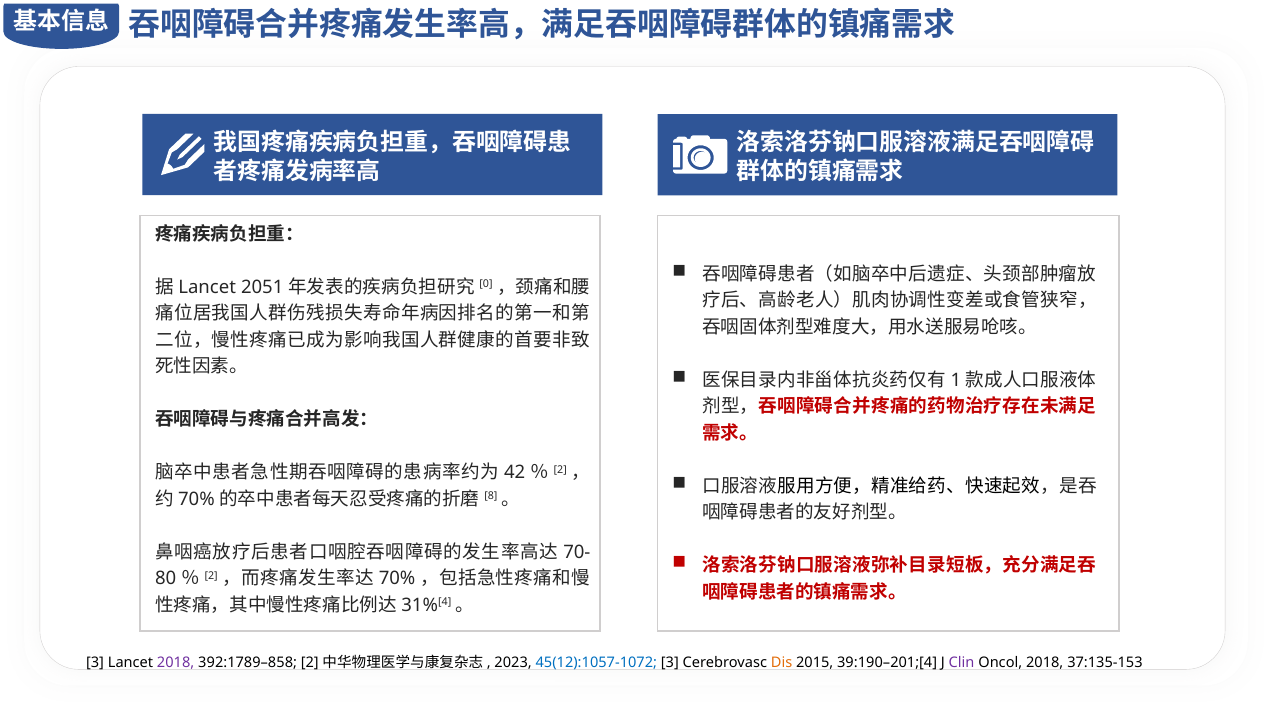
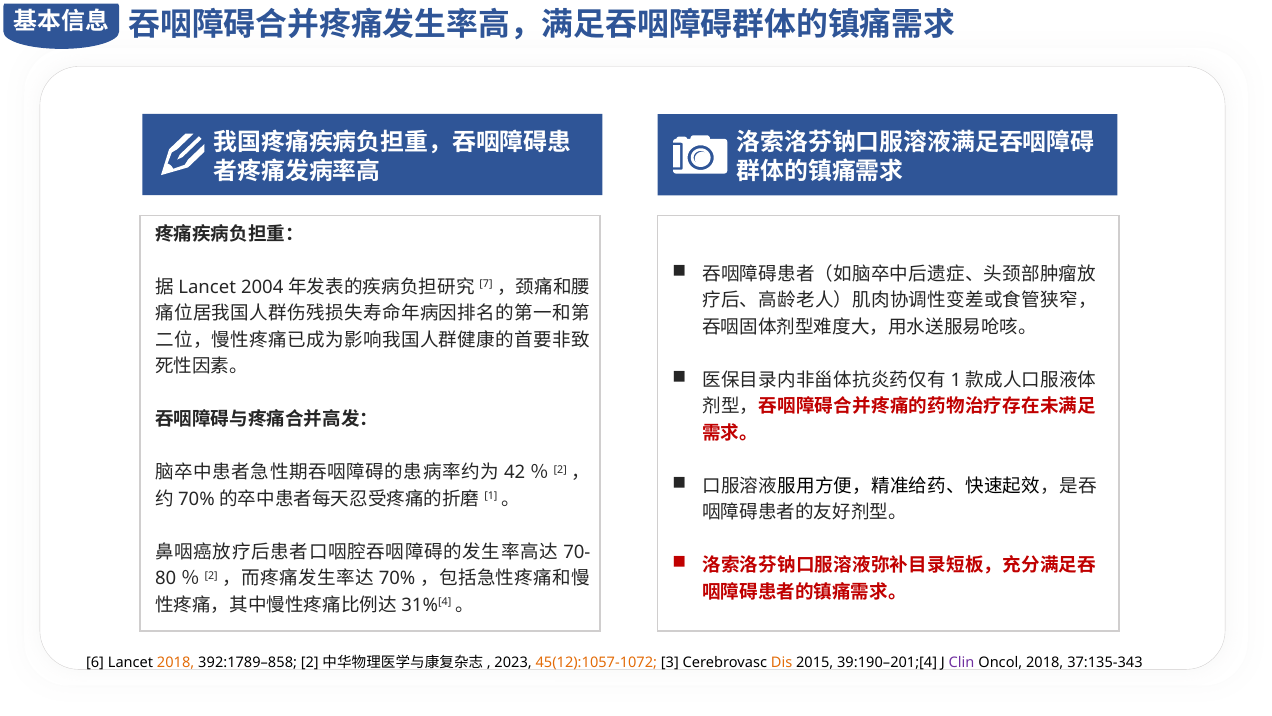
2051: 2051 -> 2004 (262, 287)
0: 0 -> 7 (486, 284)
8: 8 -> 1 (491, 496)
3: 3 -> 6 (95, 662)
2018 colour: purple -> orange (176, 662)
45(12):1057-1072 colour: blue -> orange (596, 662)
37:135-153: 37:135-153 -> 37:135-343 (1105, 662)
